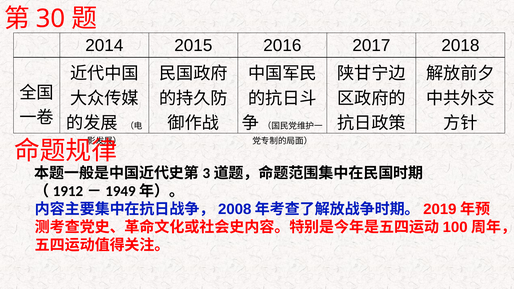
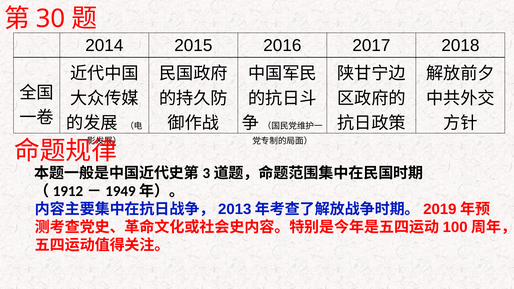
2008: 2008 -> 2013 (235, 209)
